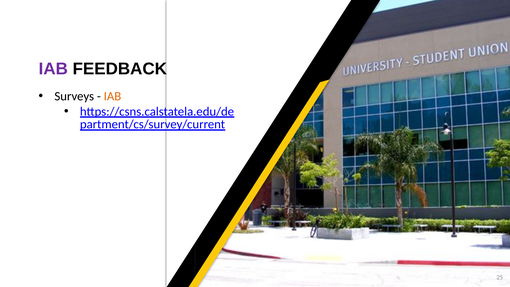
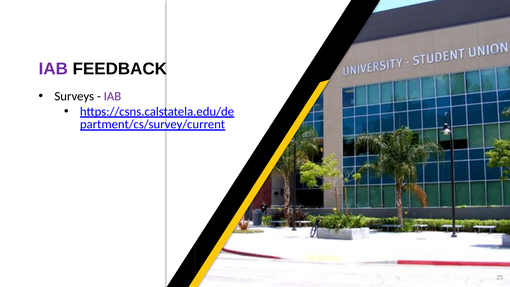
IAB colour: orange -> purple (112, 96)
